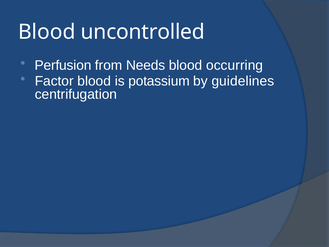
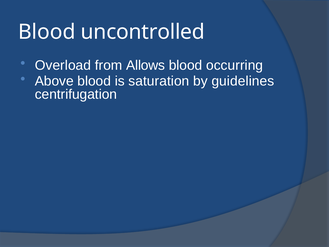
Perfusion: Perfusion -> Overload (63, 65)
Needs: Needs -> Allows (146, 65)
Factor: Factor -> Above (54, 81)
potassium: potassium -> saturation (159, 81)
